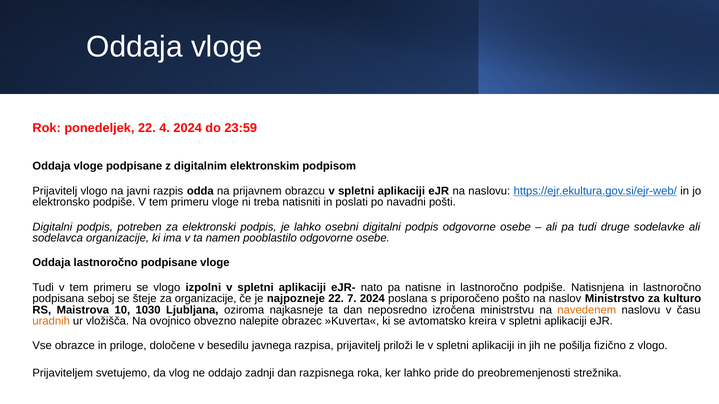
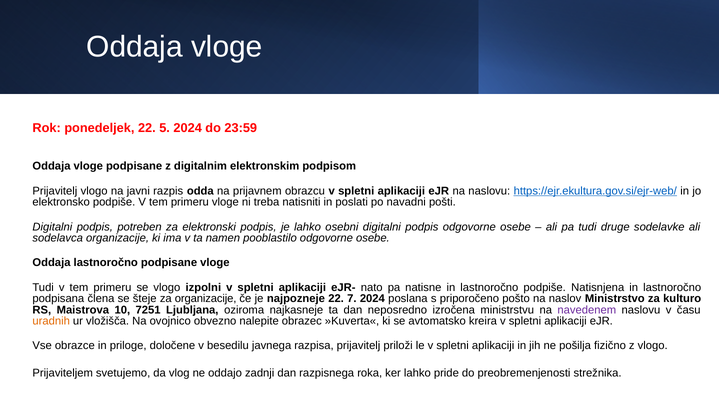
4: 4 -> 5 (165, 128)
seboj: seboj -> člena (101, 299)
1030: 1030 -> 7251 (148, 310)
navedenem colour: orange -> purple (587, 310)
